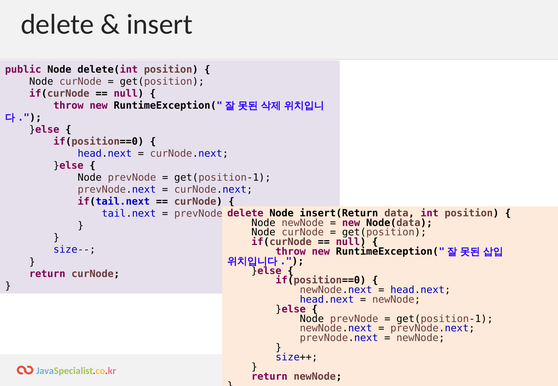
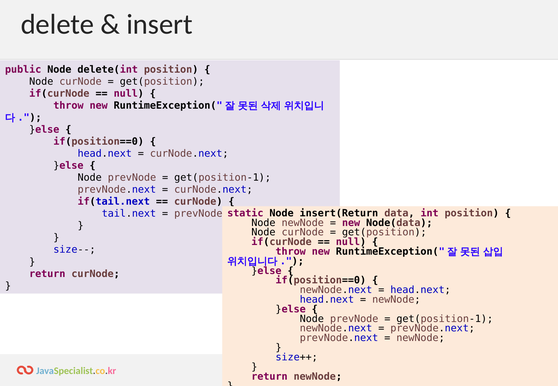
delete: delete -> static (245, 213)
